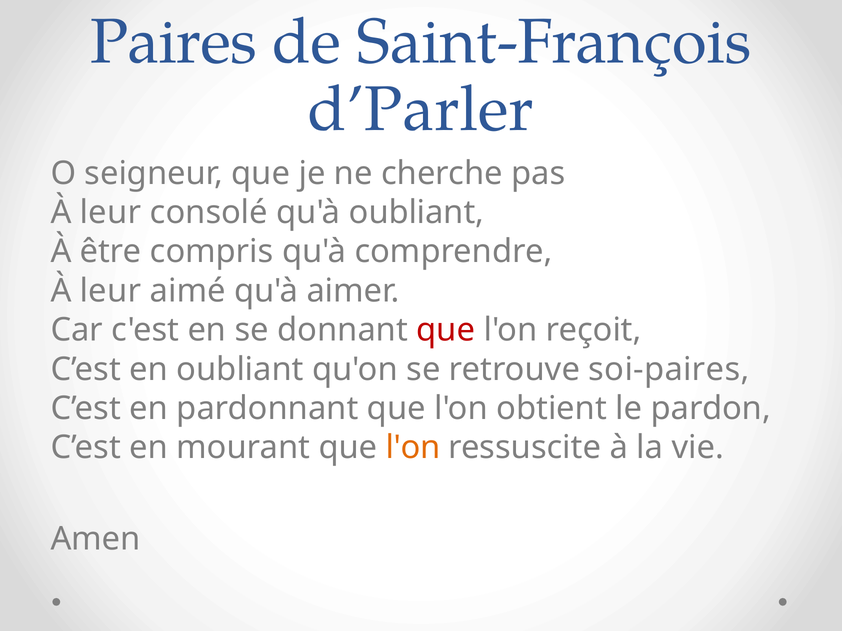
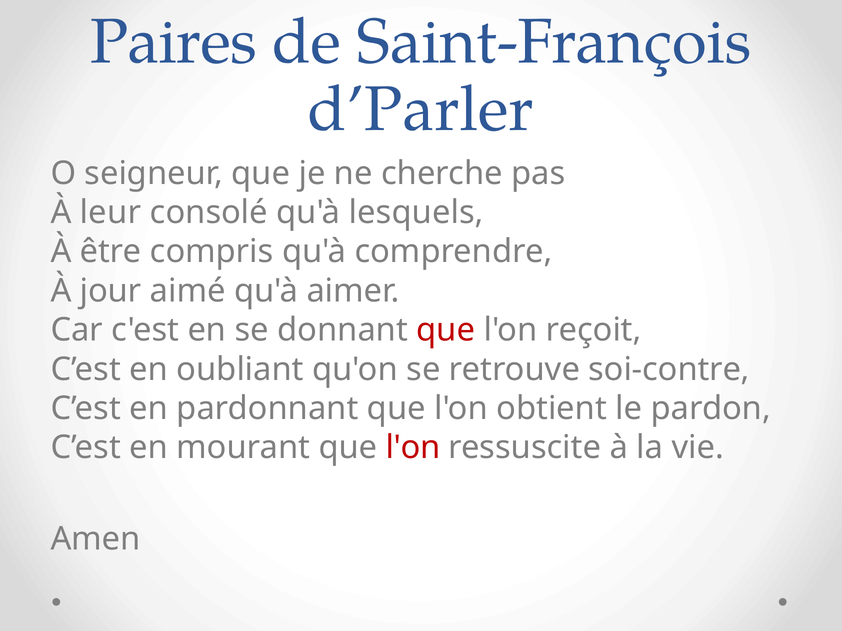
qu'à oubliant: oubliant -> lesquels (416, 213)
leur: leur -> jour (111, 291)
soi-paires: soi-paires -> soi-contre (669, 370)
l'on colour: orange -> red (413, 448)
